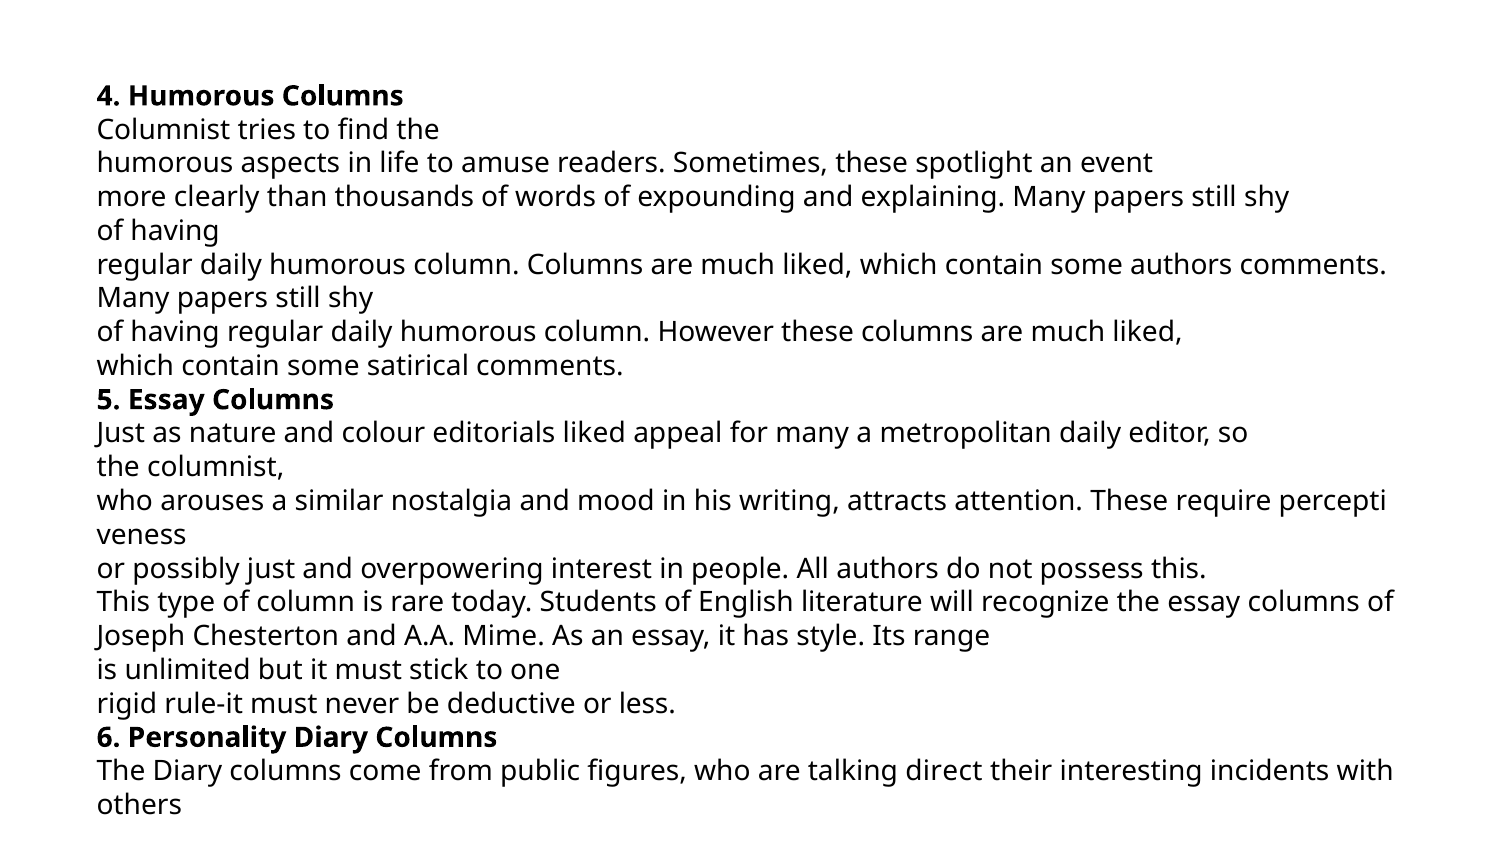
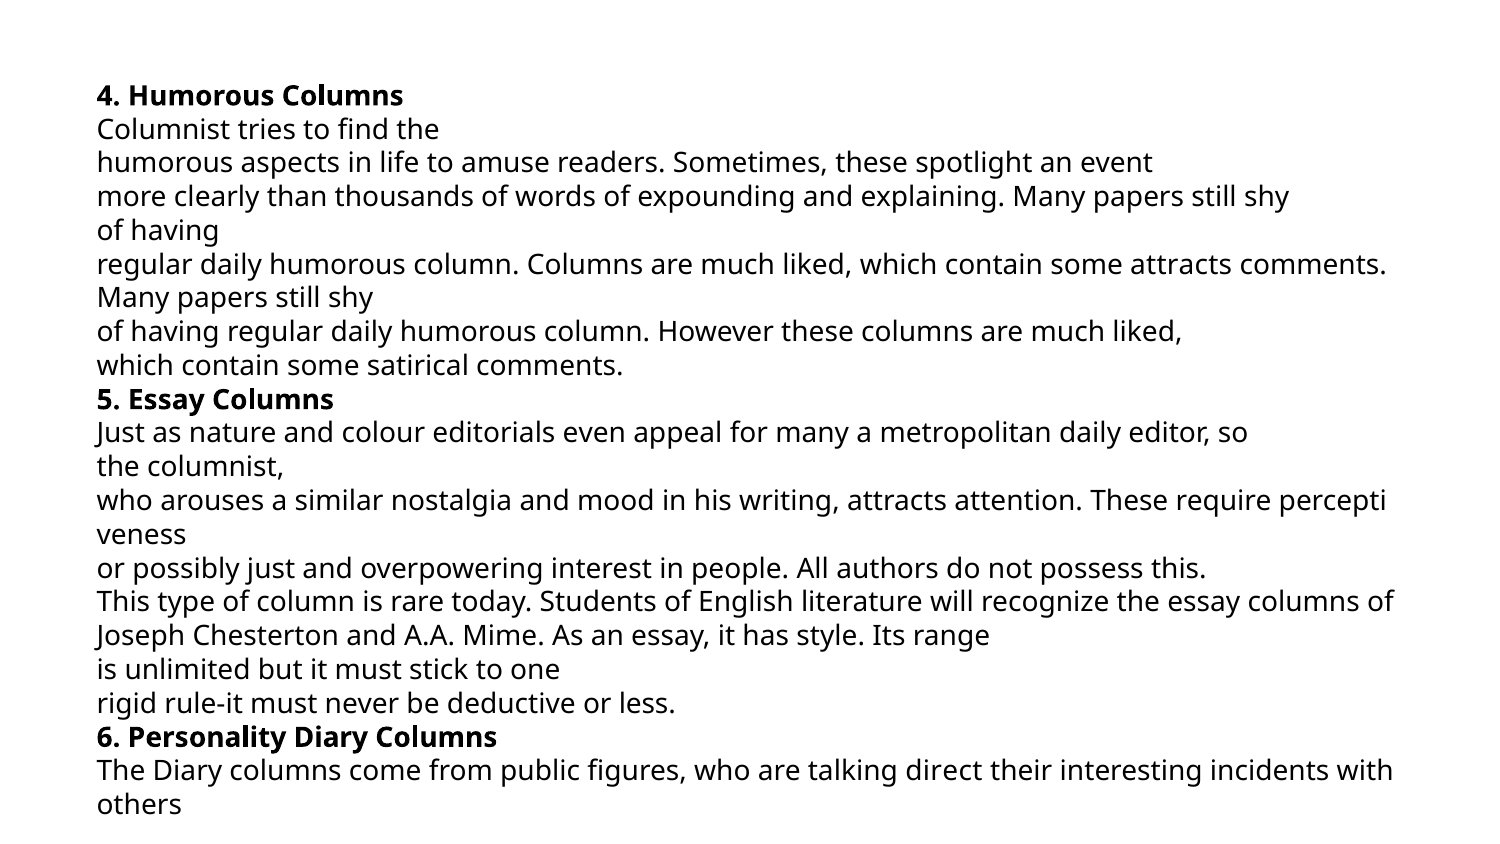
some authors: authors -> attracts (1181, 265)
editorials liked: liked -> even (594, 434)
